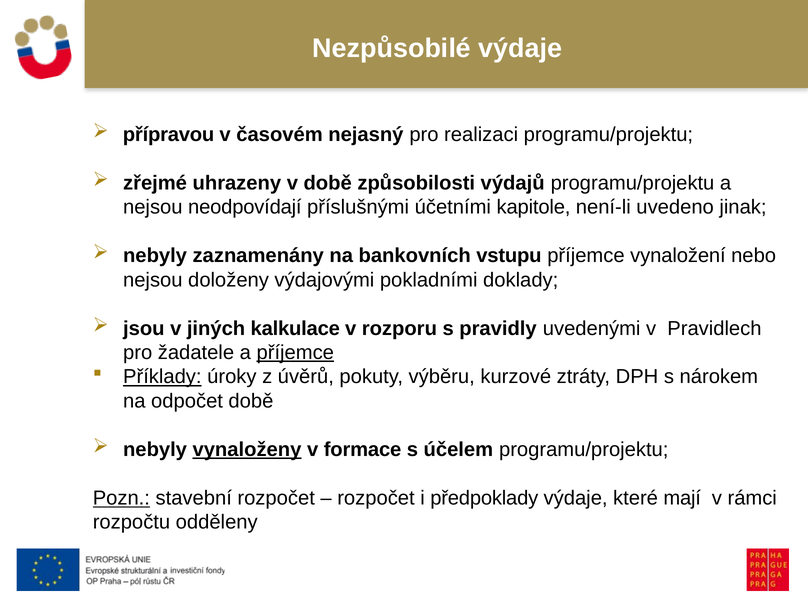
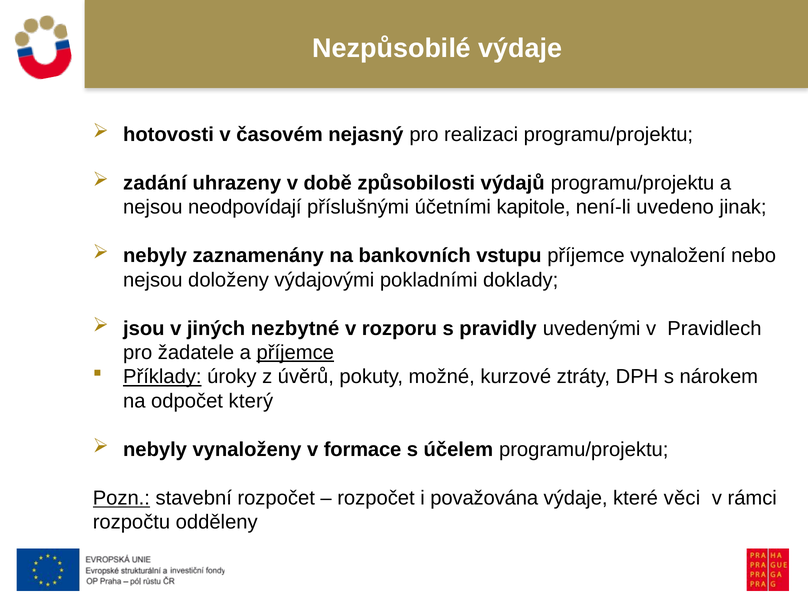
přípravou: přípravou -> hotovosti (168, 134)
zřejmé: zřejmé -> zadání (155, 183)
kalkulace: kalkulace -> nezbytné (295, 328)
výběru: výběru -> možné (442, 377)
odpočet době: době -> který (251, 401)
vynaloženy underline: present -> none (247, 450)
předpoklady: předpoklady -> považována (484, 498)
mají: mají -> věci (682, 498)
